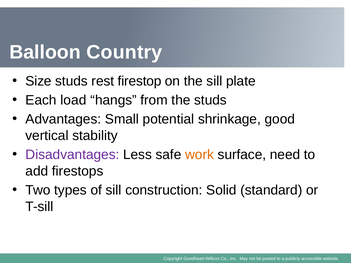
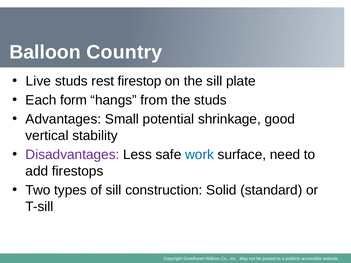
Size: Size -> Live (38, 81)
load: load -> form (74, 100)
work colour: orange -> blue (200, 155)
